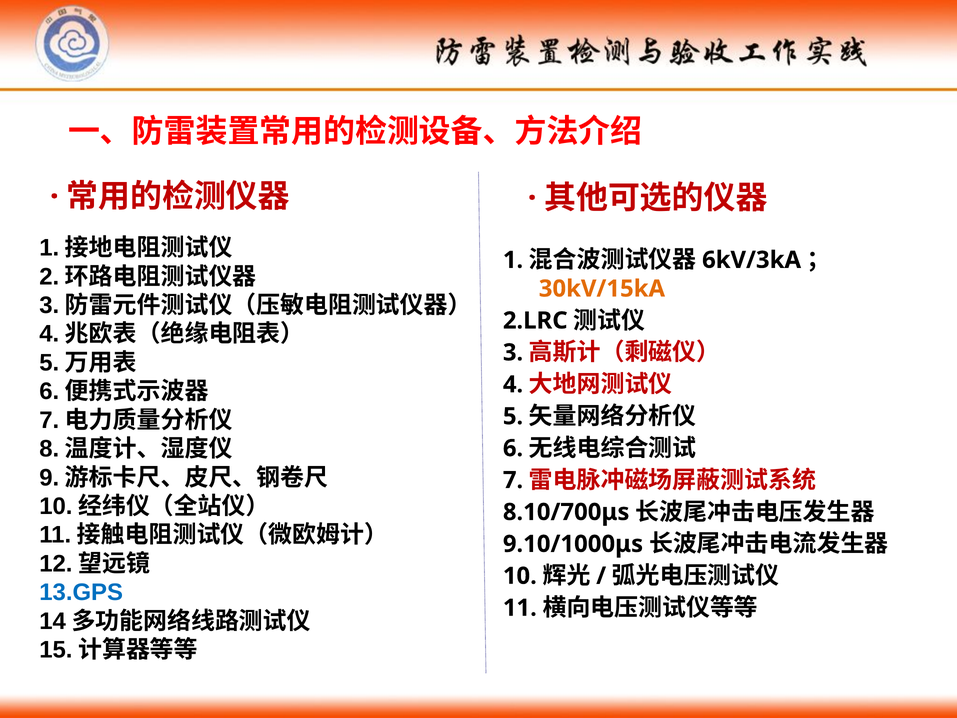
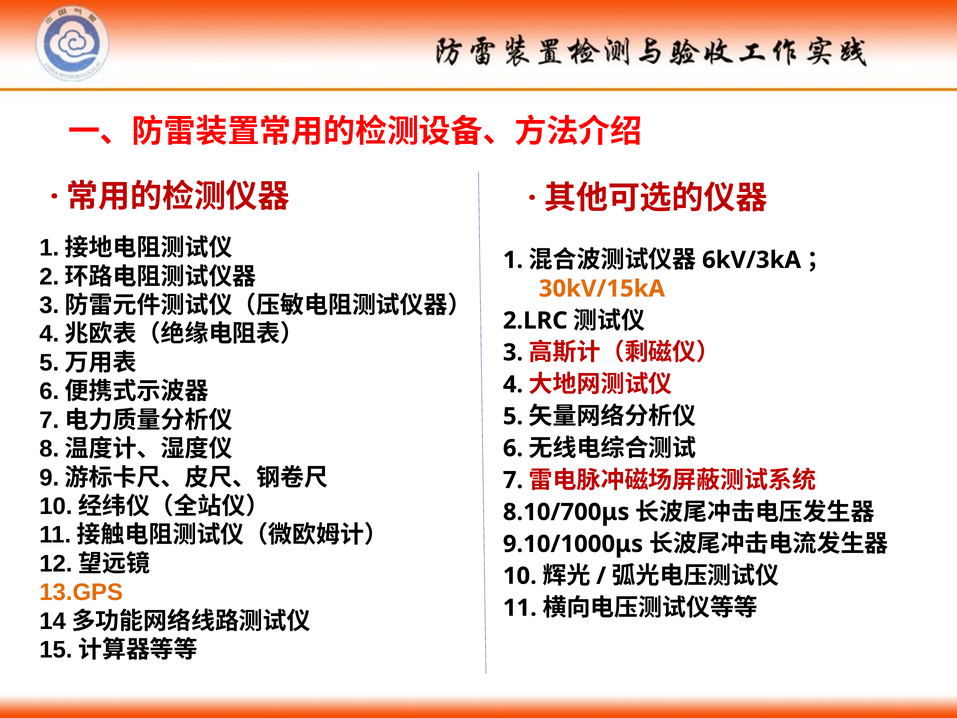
13.GPS colour: blue -> orange (81, 592)
